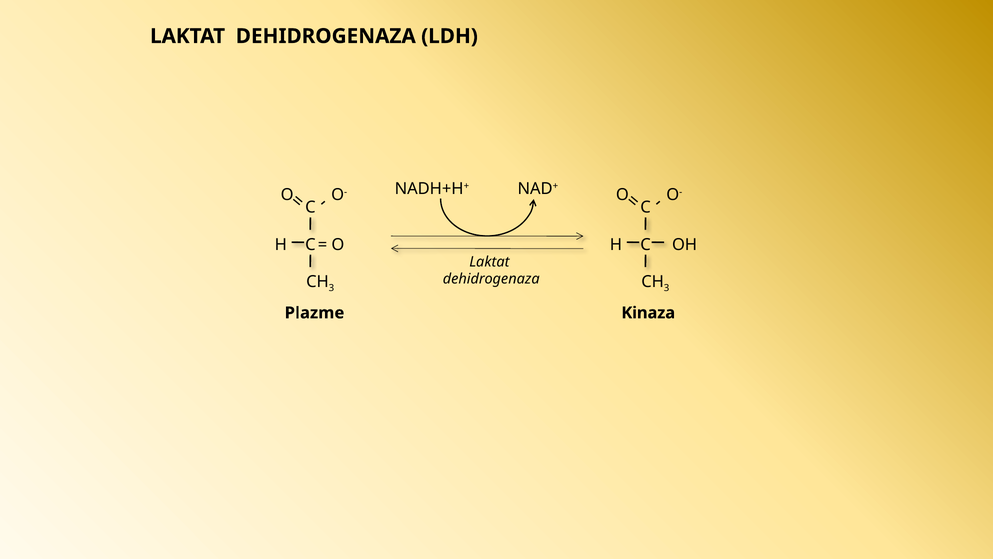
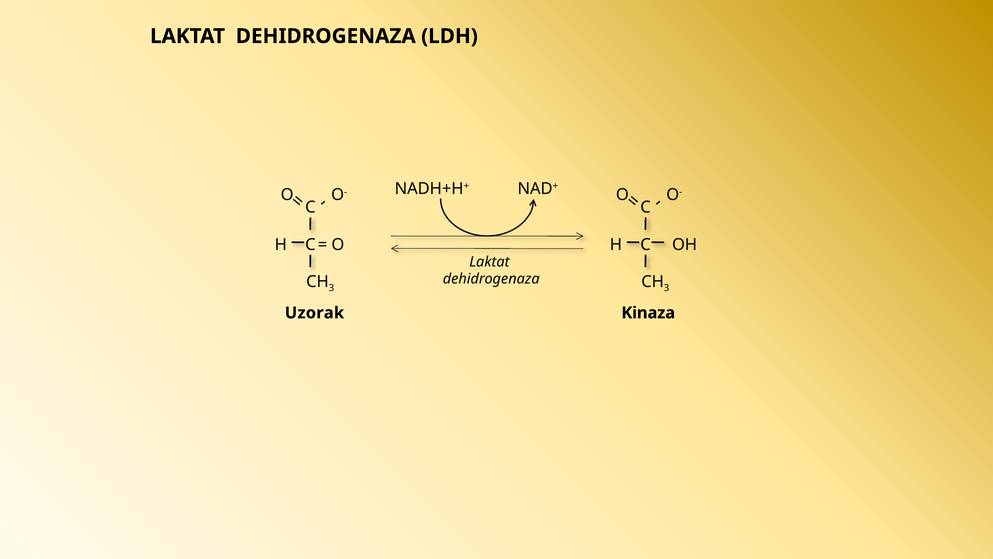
Plazme: Plazme -> Uzorak (314, 313)
